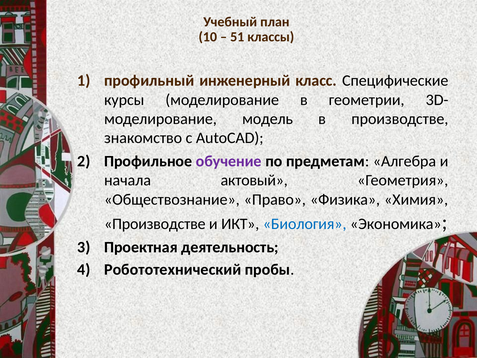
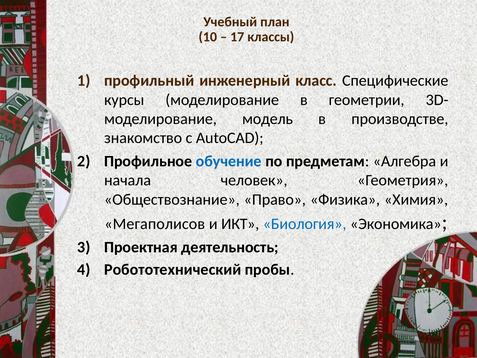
51: 51 -> 17 (237, 37)
обучение colour: purple -> blue (229, 161)
актовый: актовый -> человек (254, 180)
Производстве: Производстве -> Мегаполисов (155, 224)
